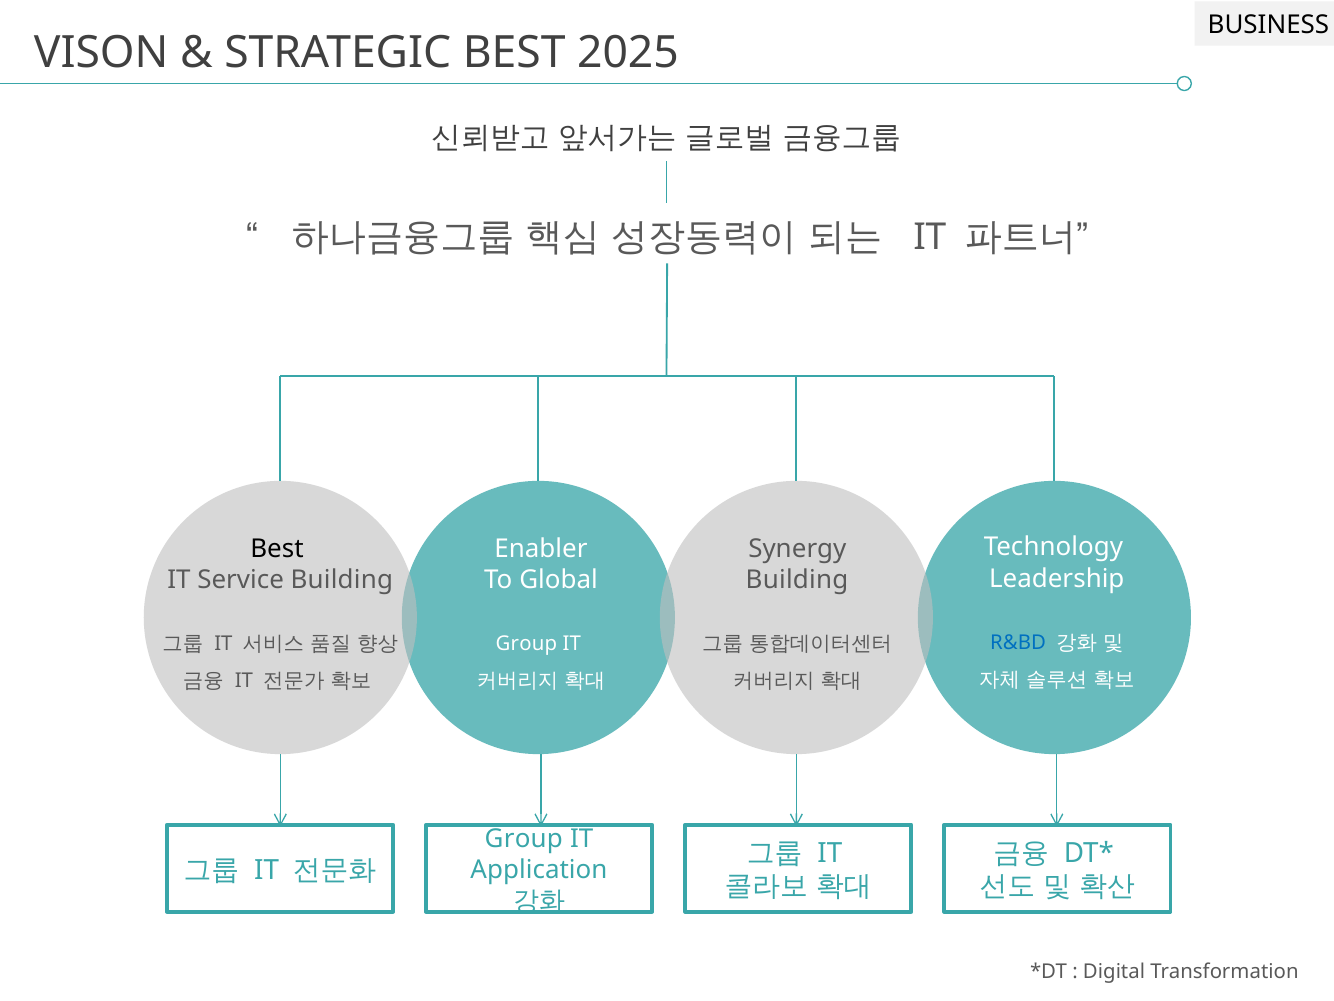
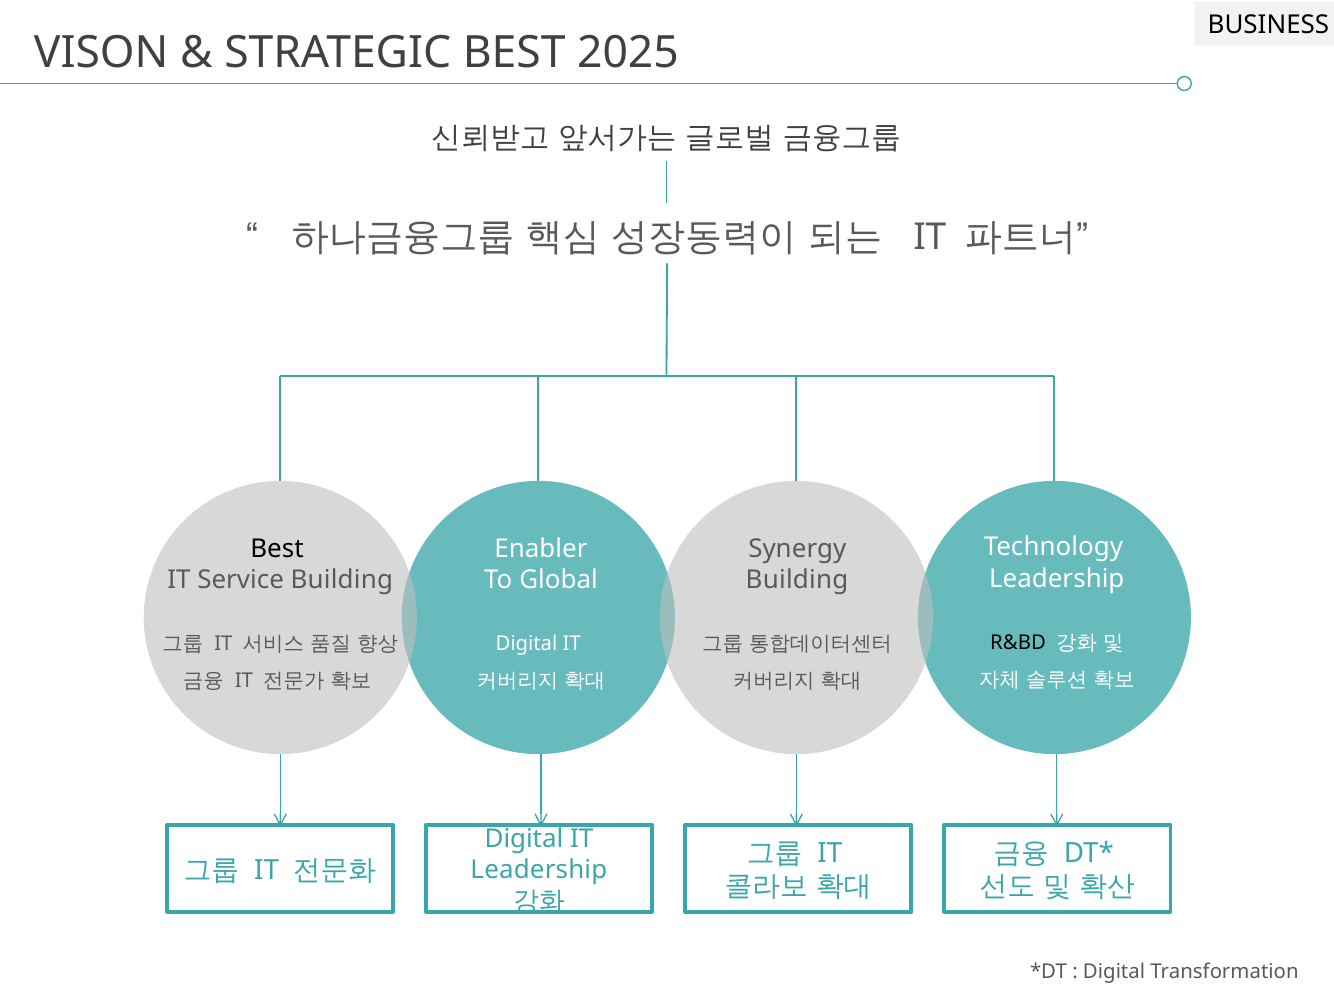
R&BD colour: blue -> black (1018, 642)
Group: Group -> Digital (527, 644)
Group: Group -> Digital (524, 838)
Application: Application -> Leadership (539, 870)
